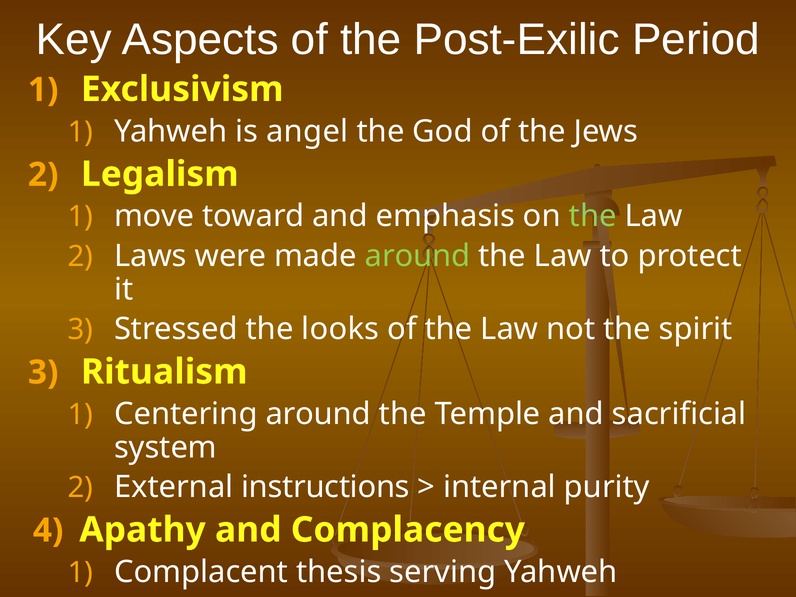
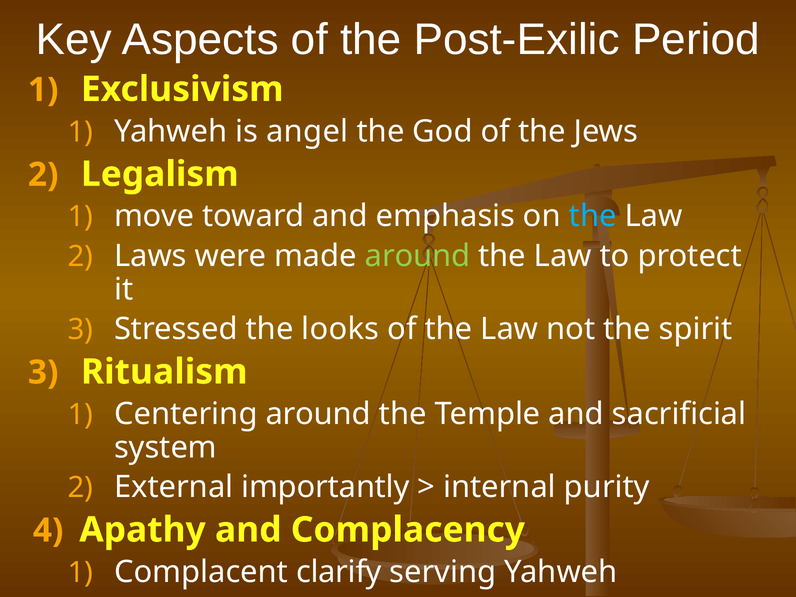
the colour: light green -> light blue (593, 216)
instructions: instructions -> importantly (325, 487)
thesis: thesis -> clarify (339, 572)
